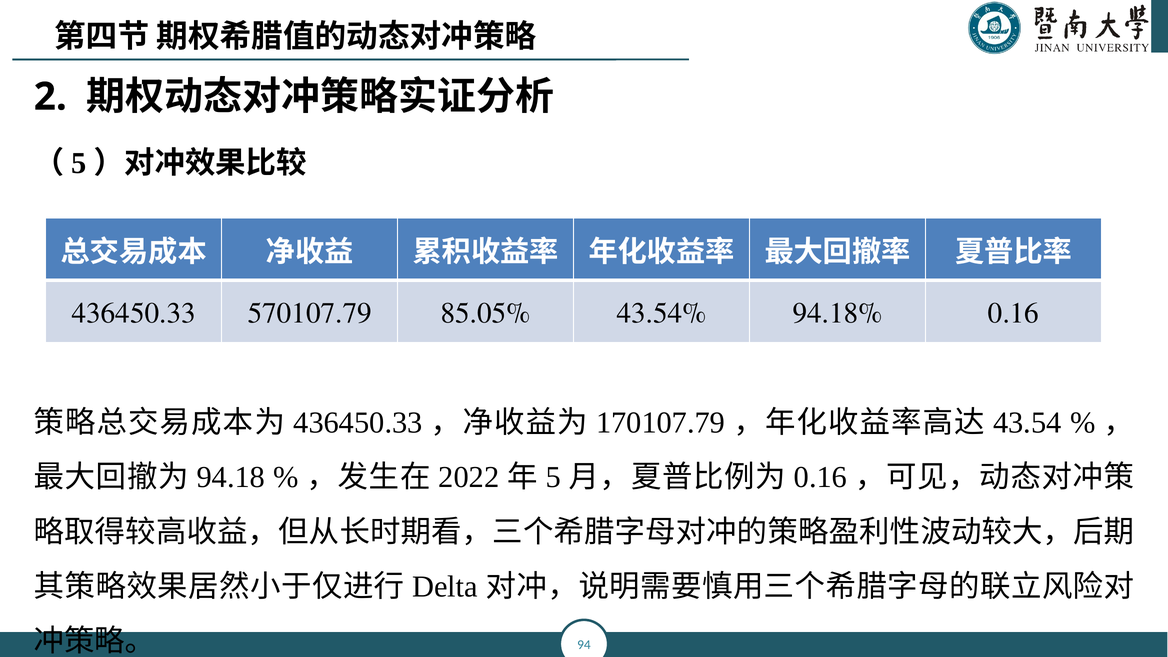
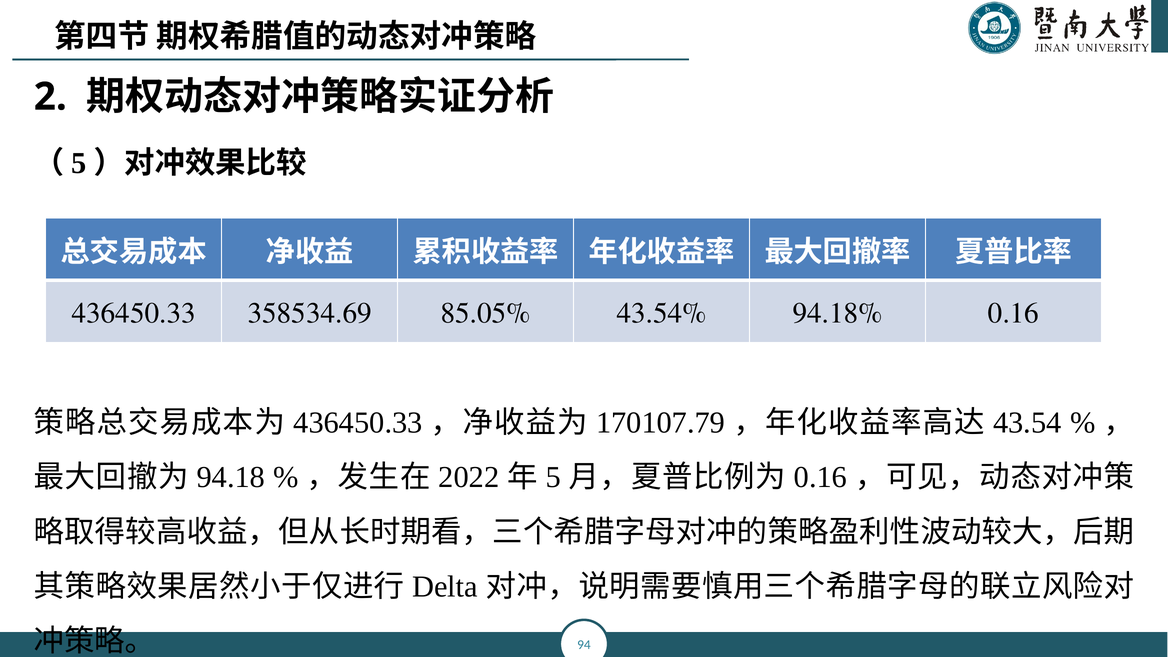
570107.79: 570107.79 -> 358534.69 (310, 313)
